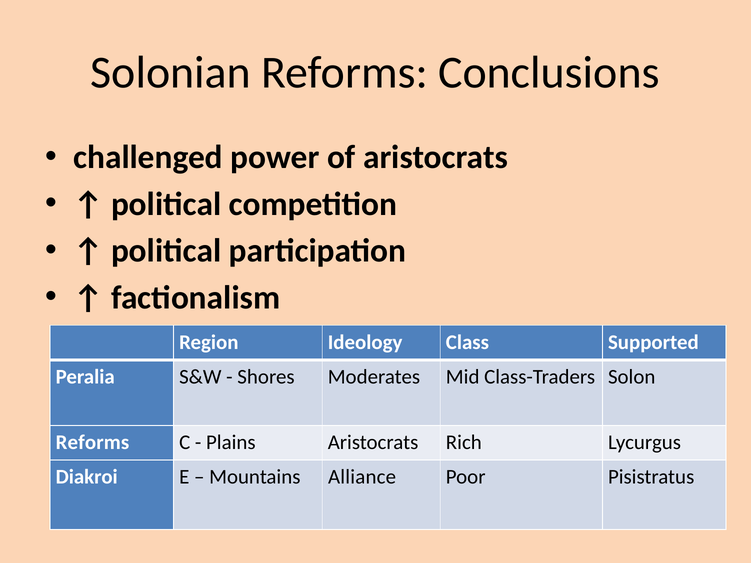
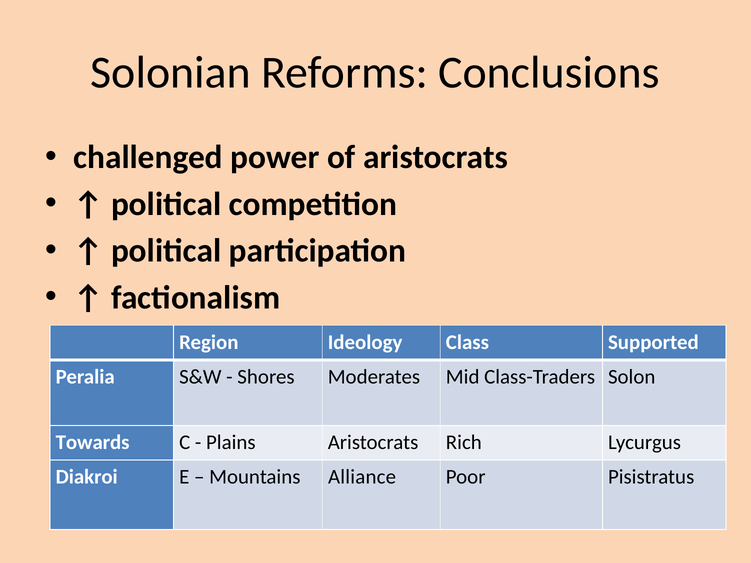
Reforms: Reforms -> Towards (93, 442)
